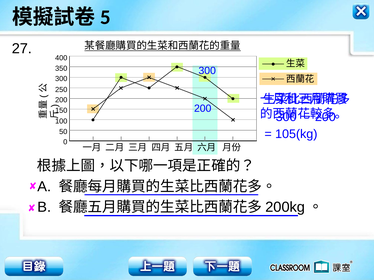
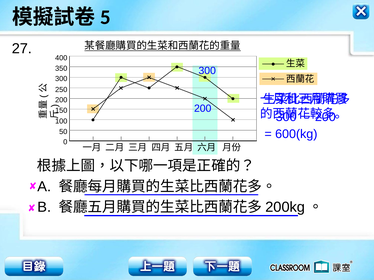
105(kg: 105(kg -> 600(kg (296, 134)
